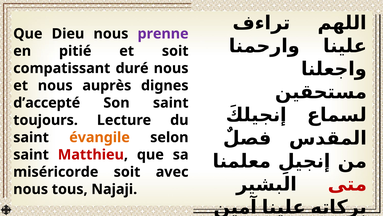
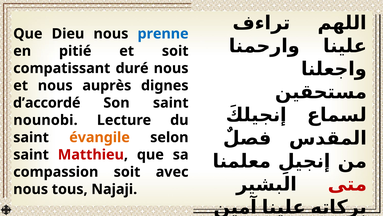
prenne colour: purple -> blue (163, 34)
d’accepté: d’accepté -> d’accordé (47, 103)
toujours: toujours -> nounobi (45, 120)
miséricorde: miséricorde -> compassion (56, 172)
